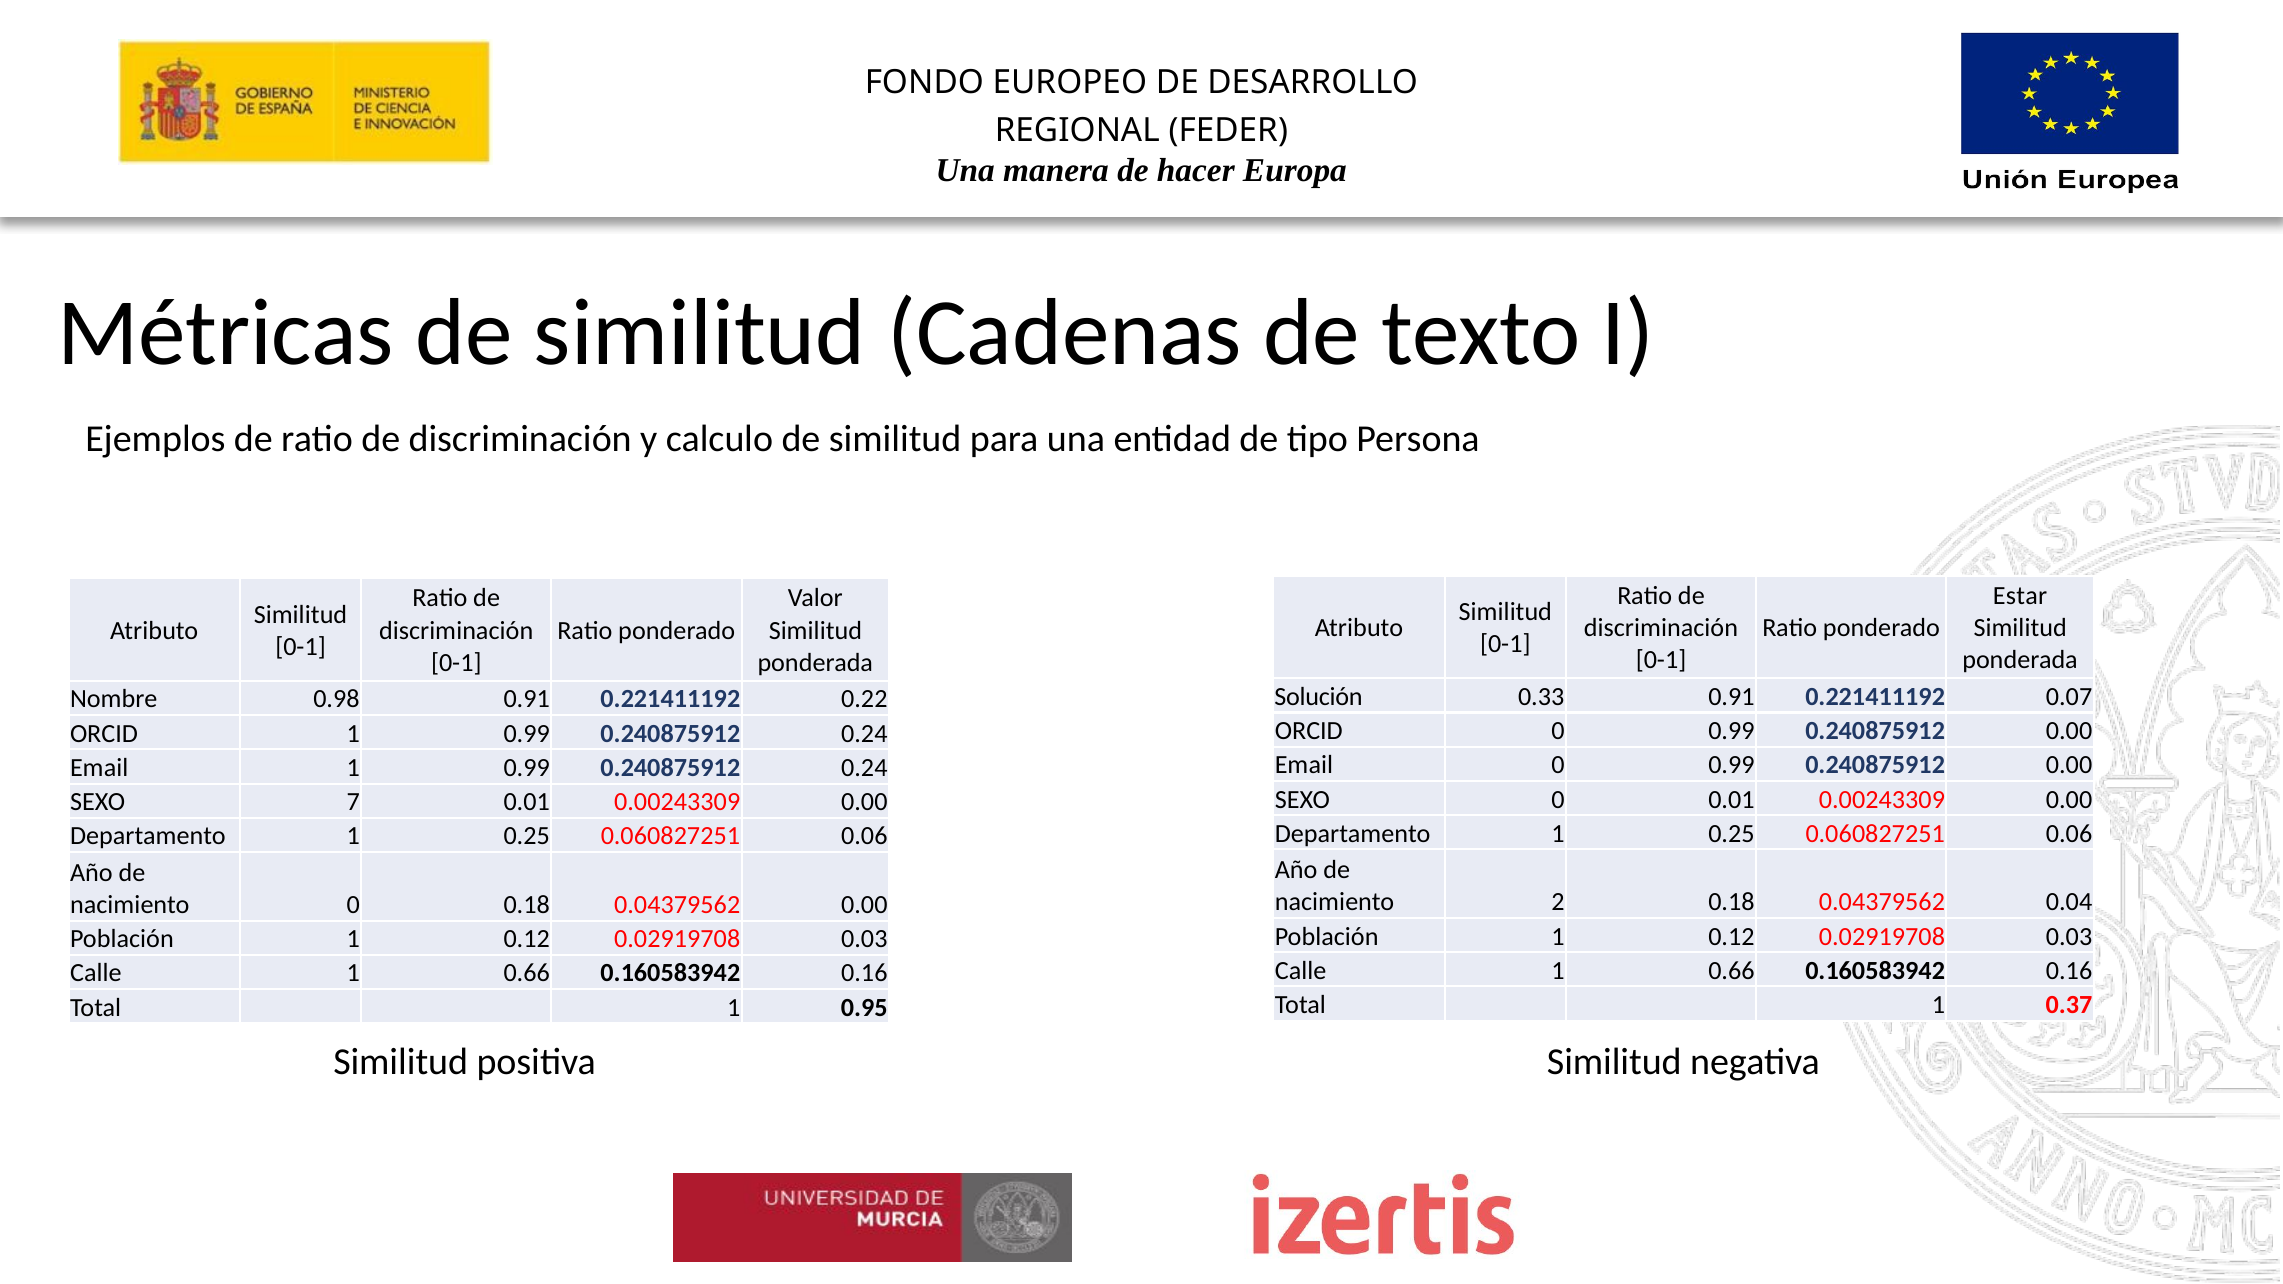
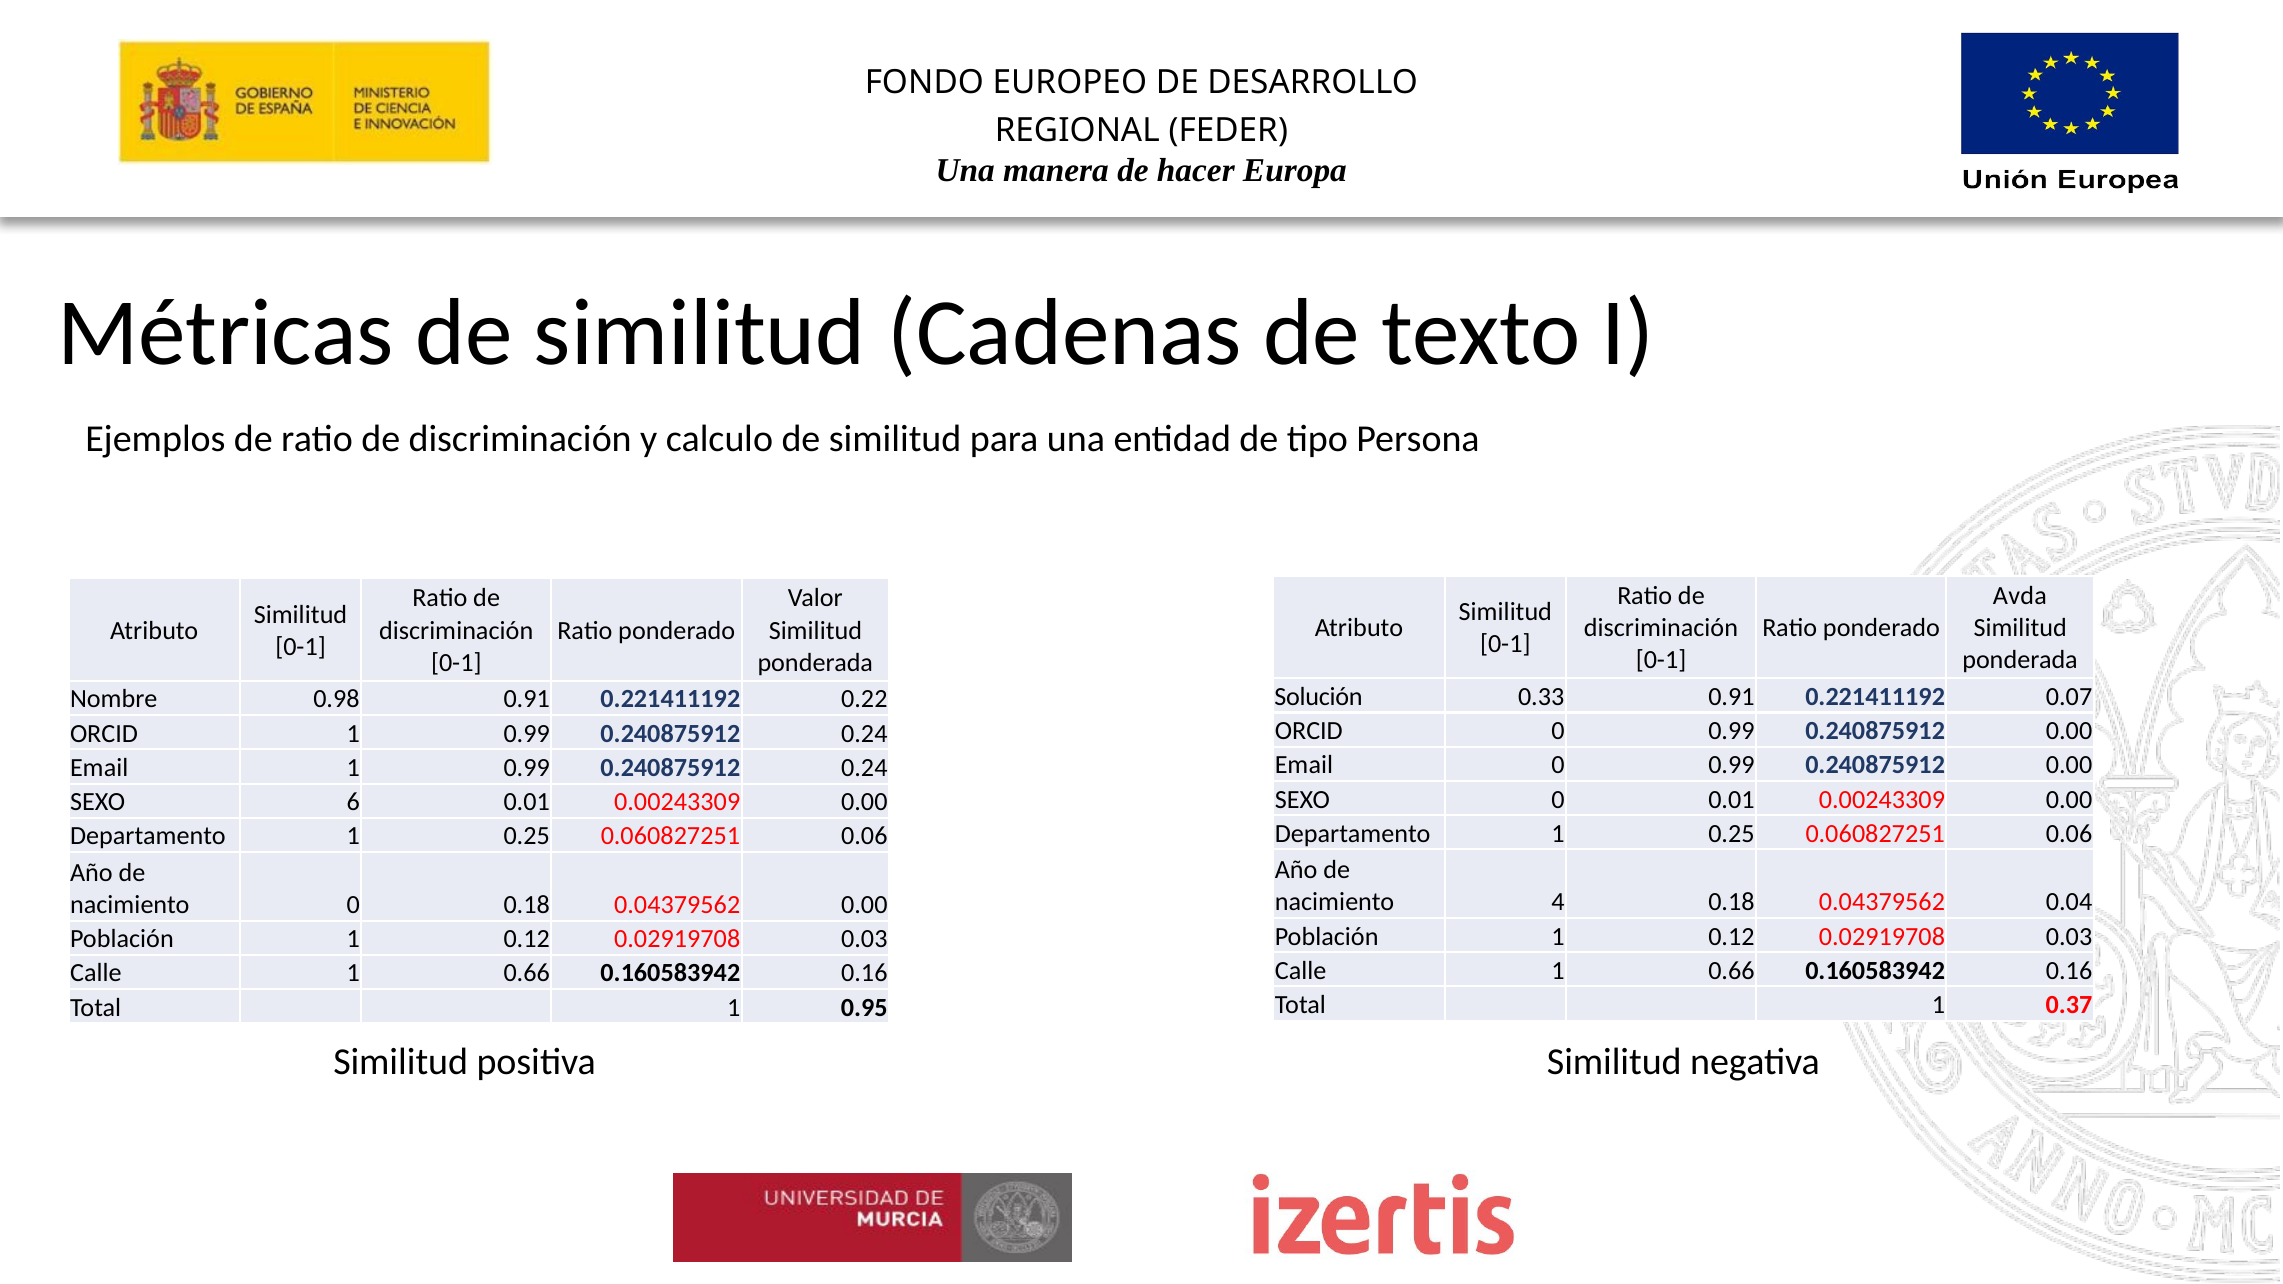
Estar: Estar -> Avda (2020, 596)
7: 7 -> 6 (353, 802)
2: 2 -> 4 (1558, 902)
